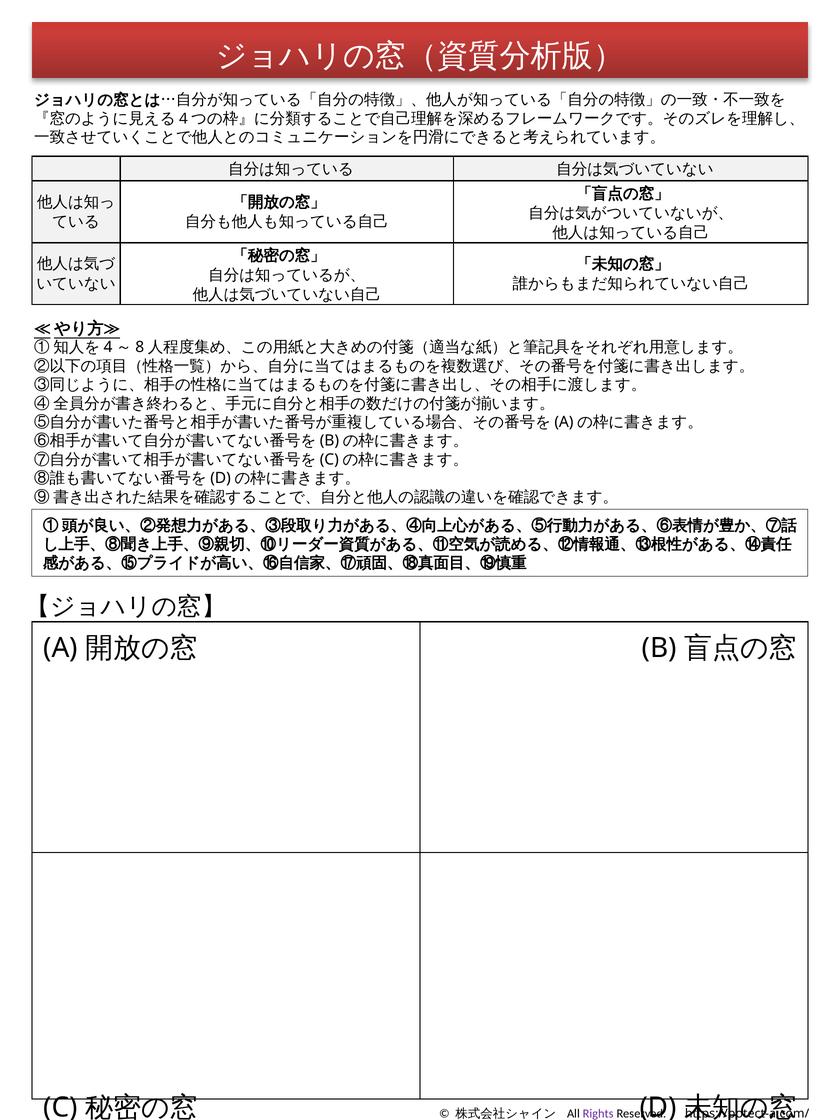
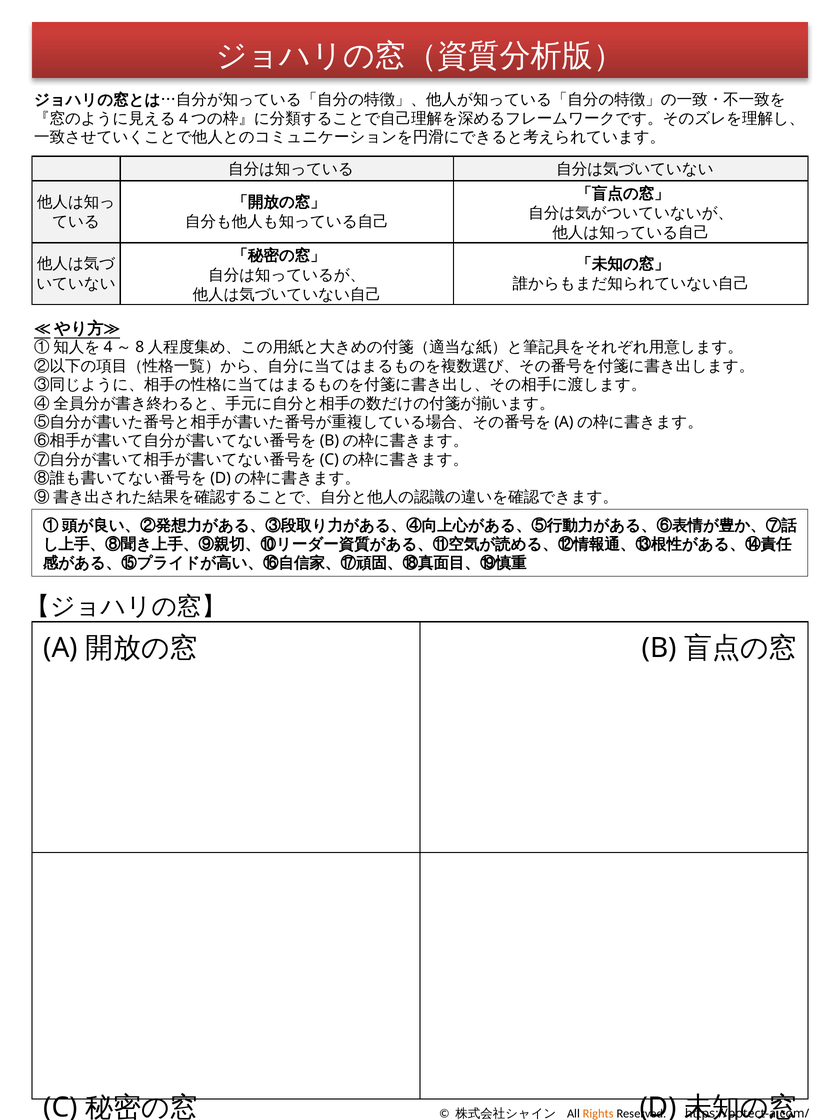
Rights colour: purple -> orange (598, 1114)
